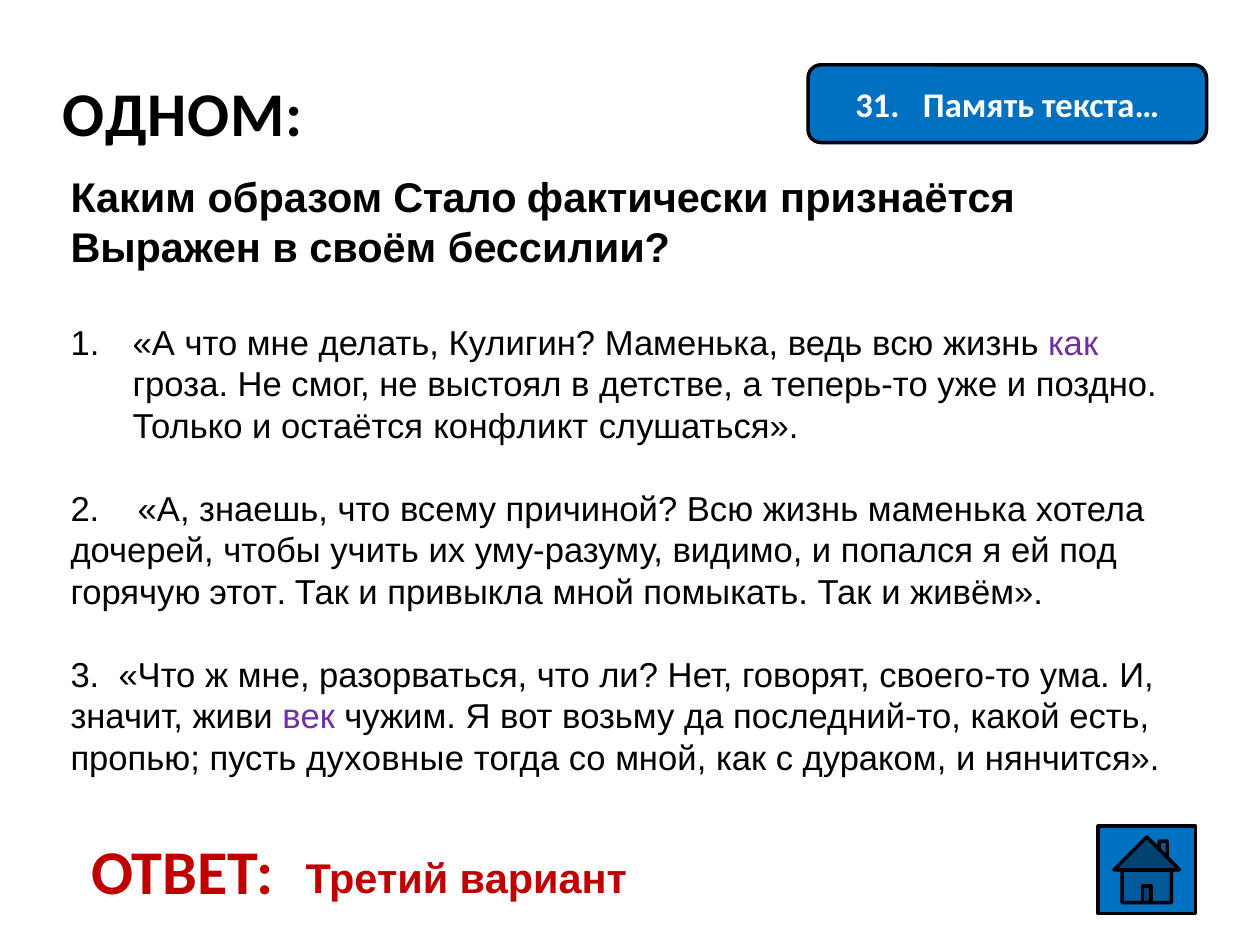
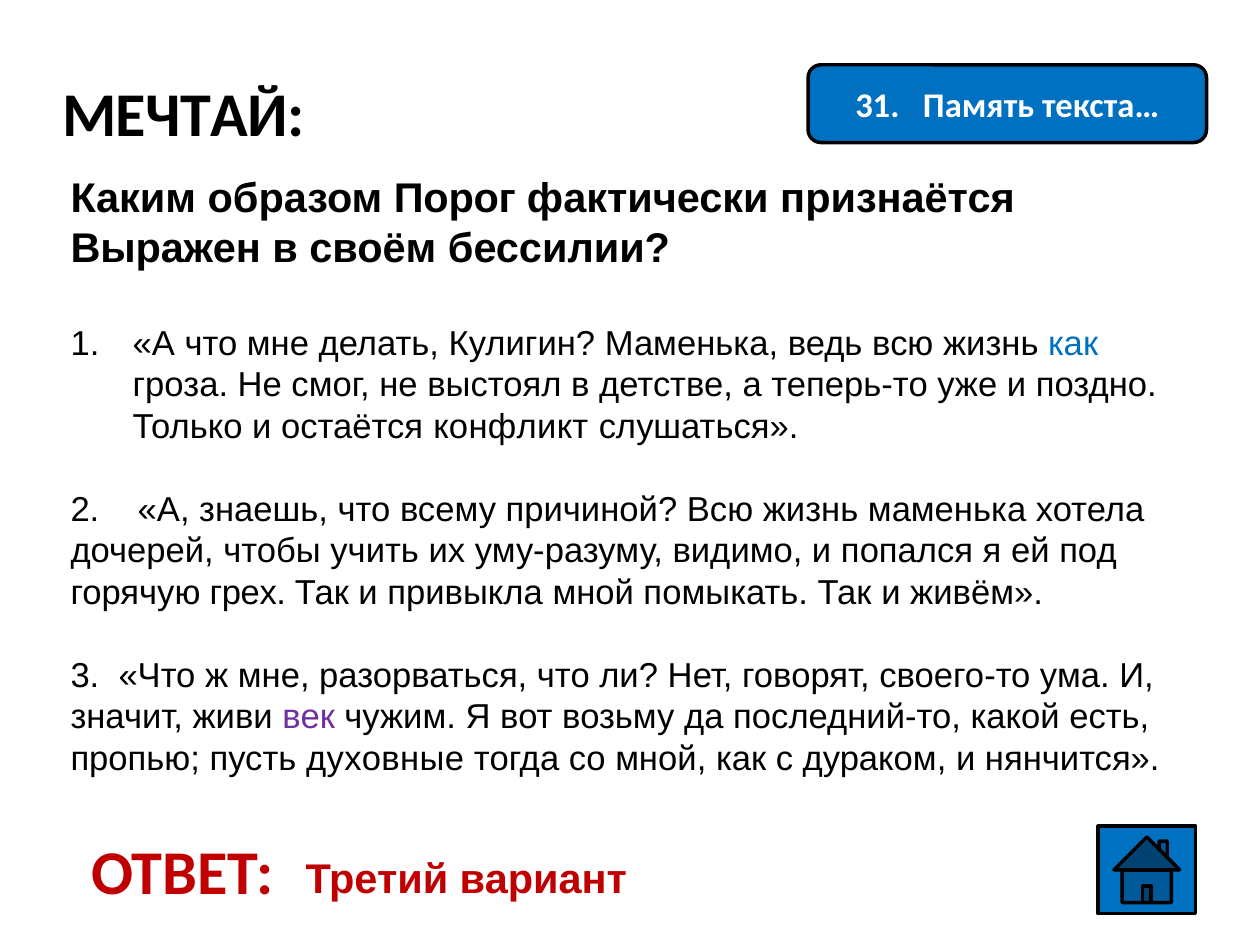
ОДНОМ: ОДНОМ -> МЕЧТАЙ (183, 116)
Стало: Стало -> Порог (455, 199)
как colour: purple -> blue (1073, 344)
этот: этот -> грех (248, 593)
